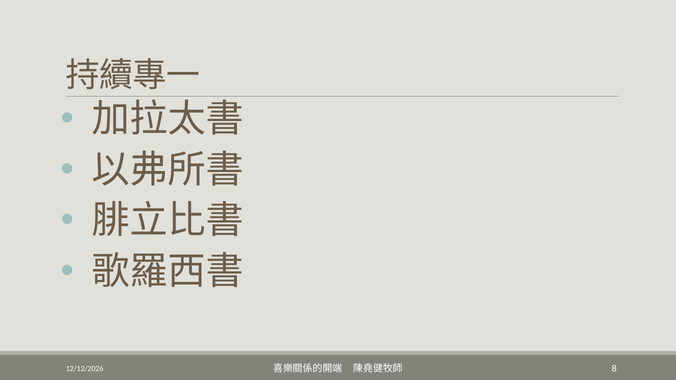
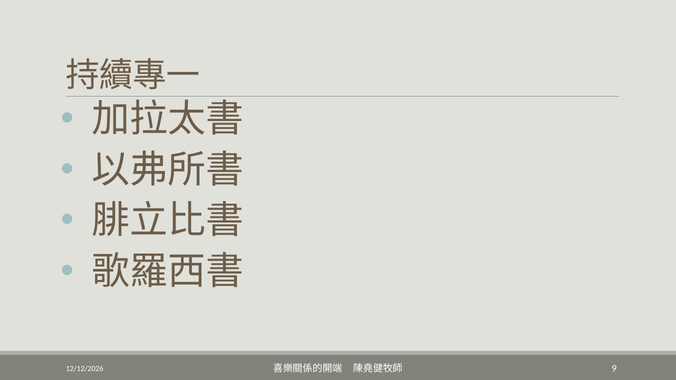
8: 8 -> 9 (614, 369)
